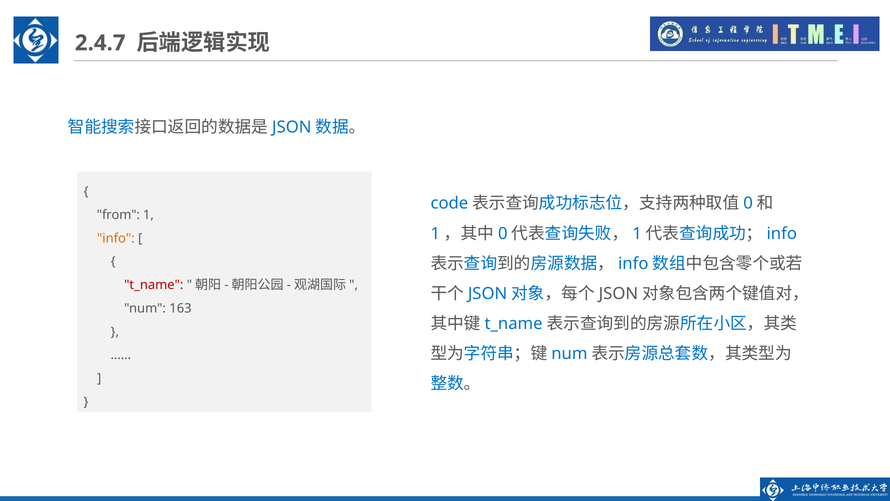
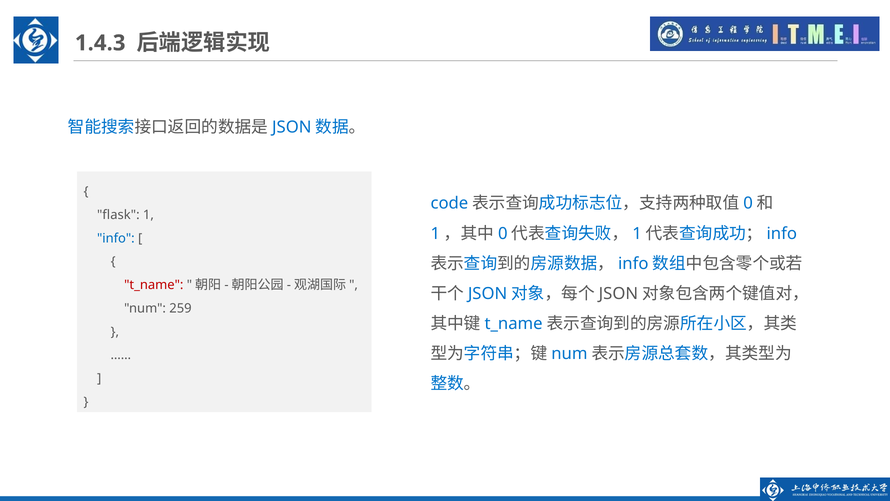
2.4.7: 2.4.7 -> 1.4.3 (100, 43)
from: from -> flask (118, 215)
info colour: orange -> blue (116, 238)
163: 163 -> 259 (181, 308)
